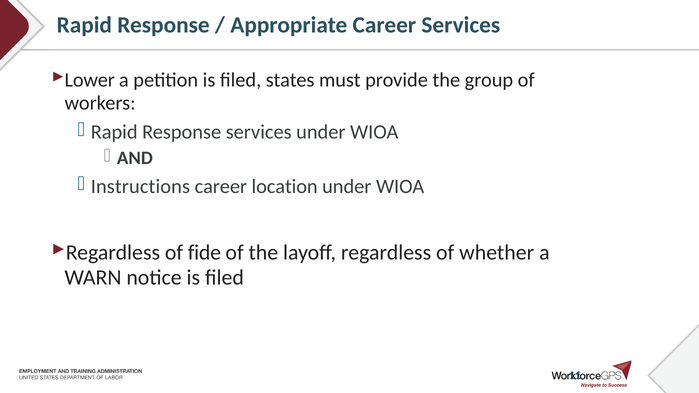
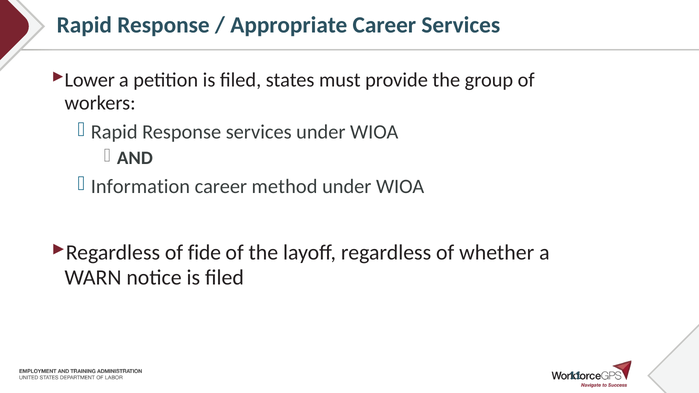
Instructions: Instructions -> Information (140, 186)
location: location -> method (285, 186)
